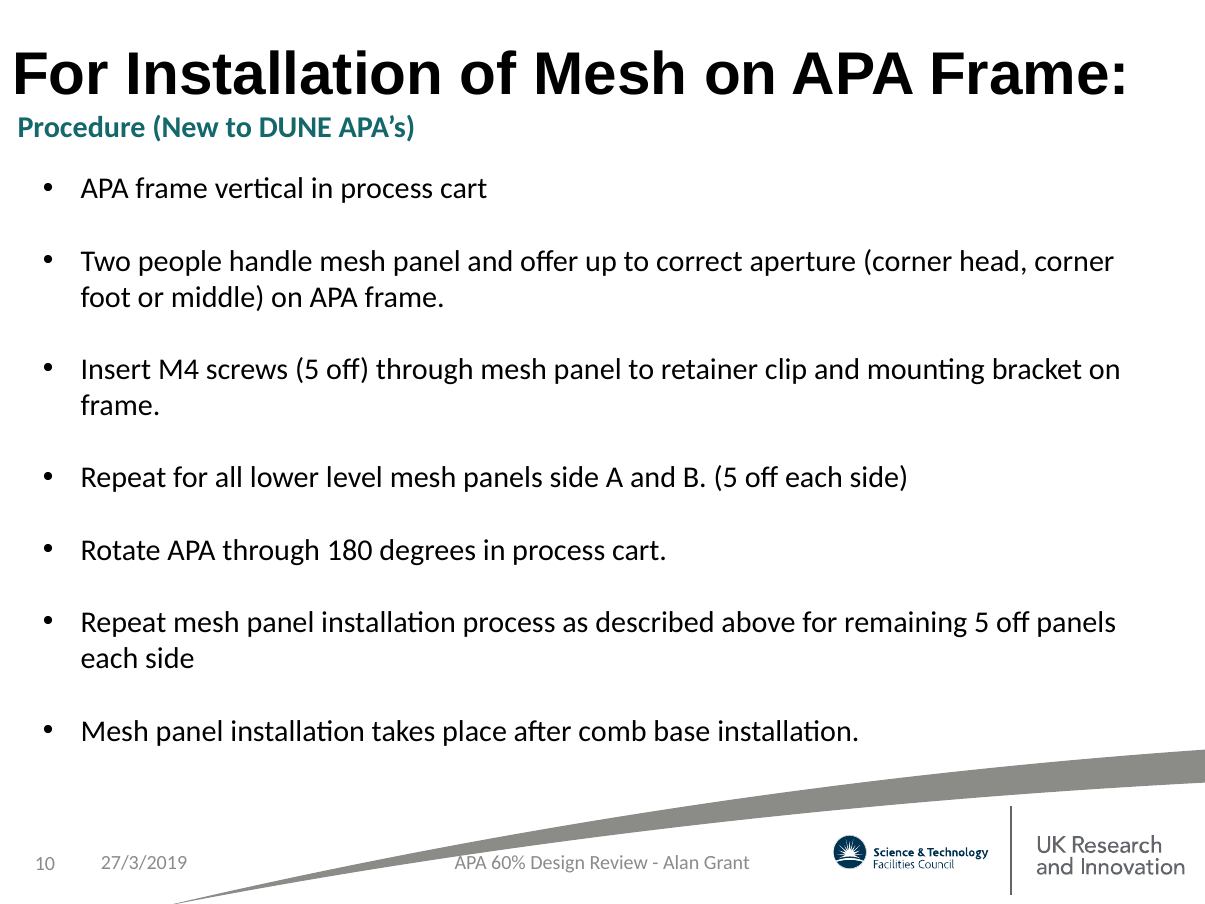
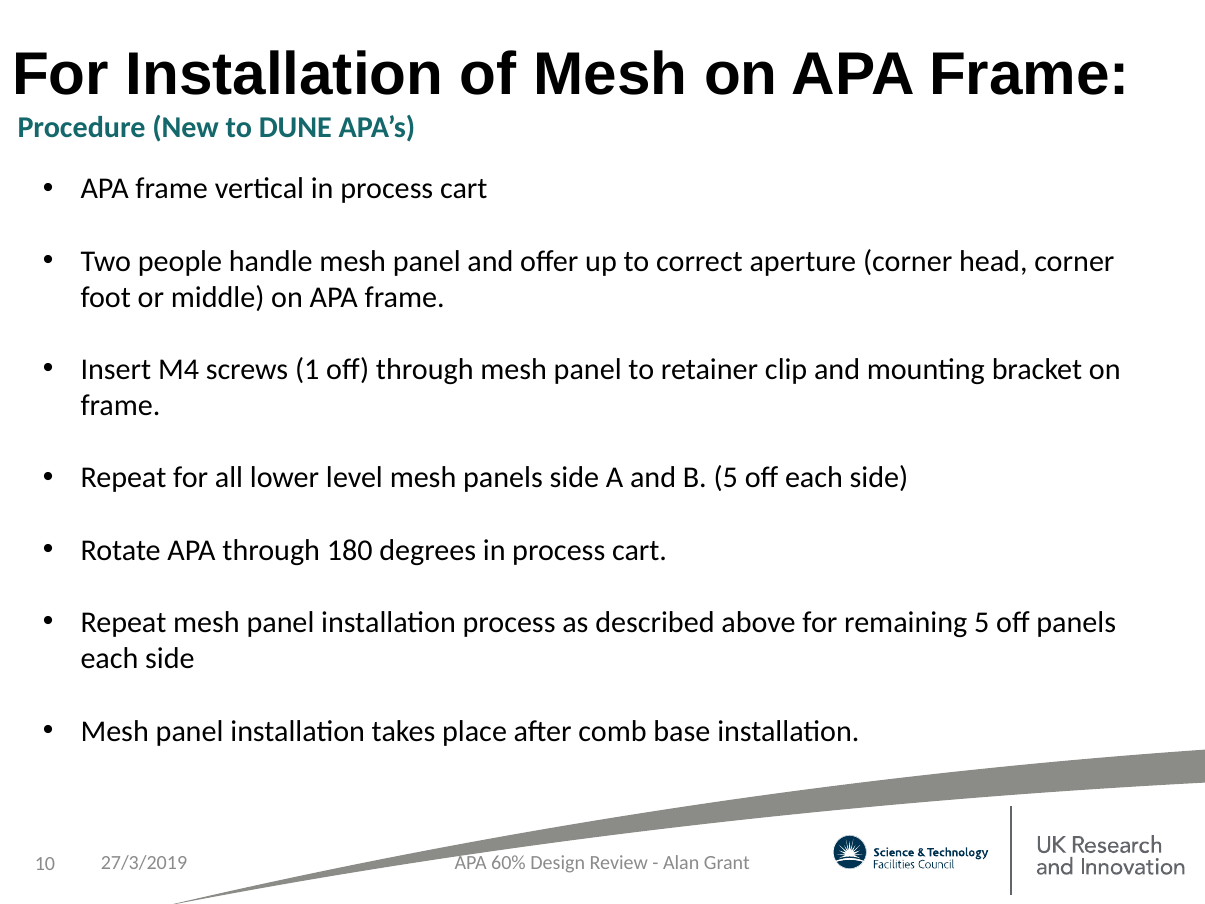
screws 5: 5 -> 1 (307, 369)
